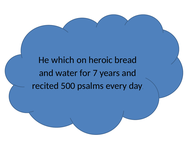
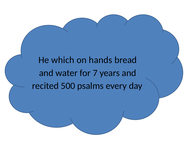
heroic: heroic -> hands (101, 60)
